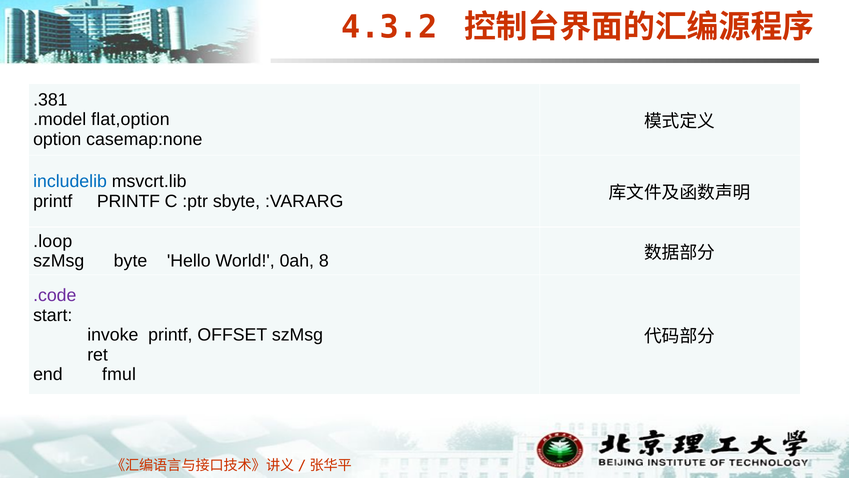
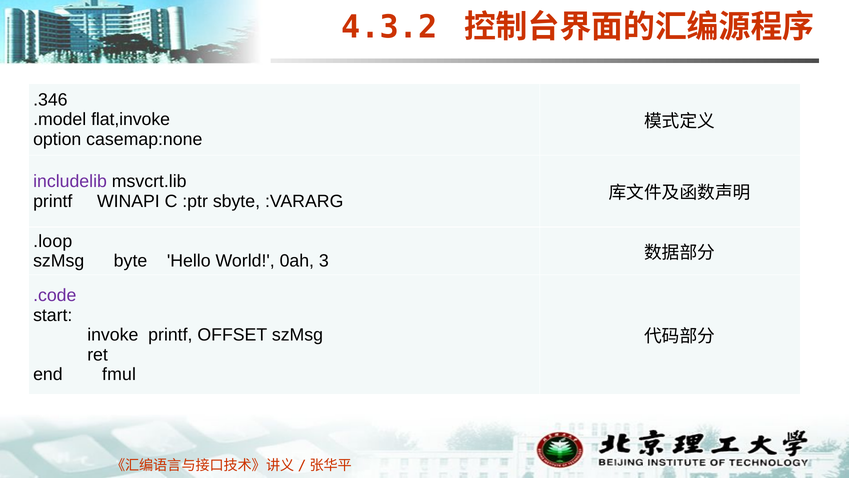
.381: .381 -> .346 (50, 100)
flat,option: flat,option -> flat,invoke (131, 120)
includelib colour: blue -> purple (70, 181)
printf PRINTF: PRINTF -> WINAPI (128, 201)
8: 8 -> 3 (324, 261)
